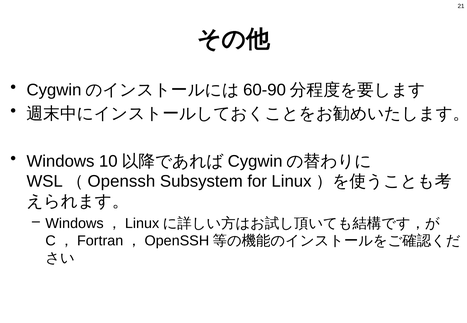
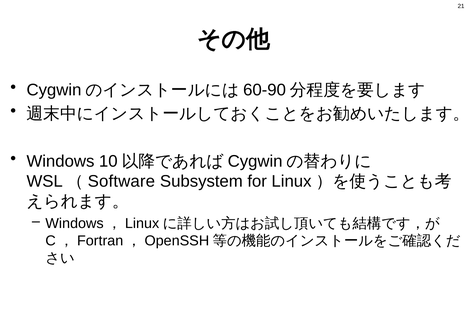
Openssh: Openssh -> Software (121, 181)
